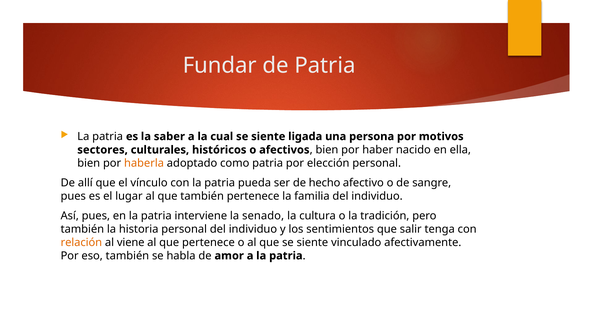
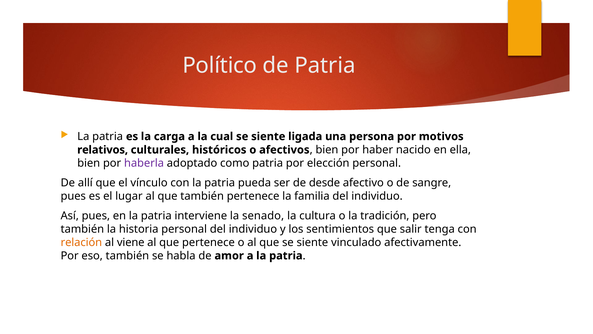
Fundar: Fundar -> Político (220, 65)
saber: saber -> carga (169, 136)
sectores: sectores -> relativos (103, 150)
haberla colour: orange -> purple (144, 163)
hecho: hecho -> desde (325, 183)
